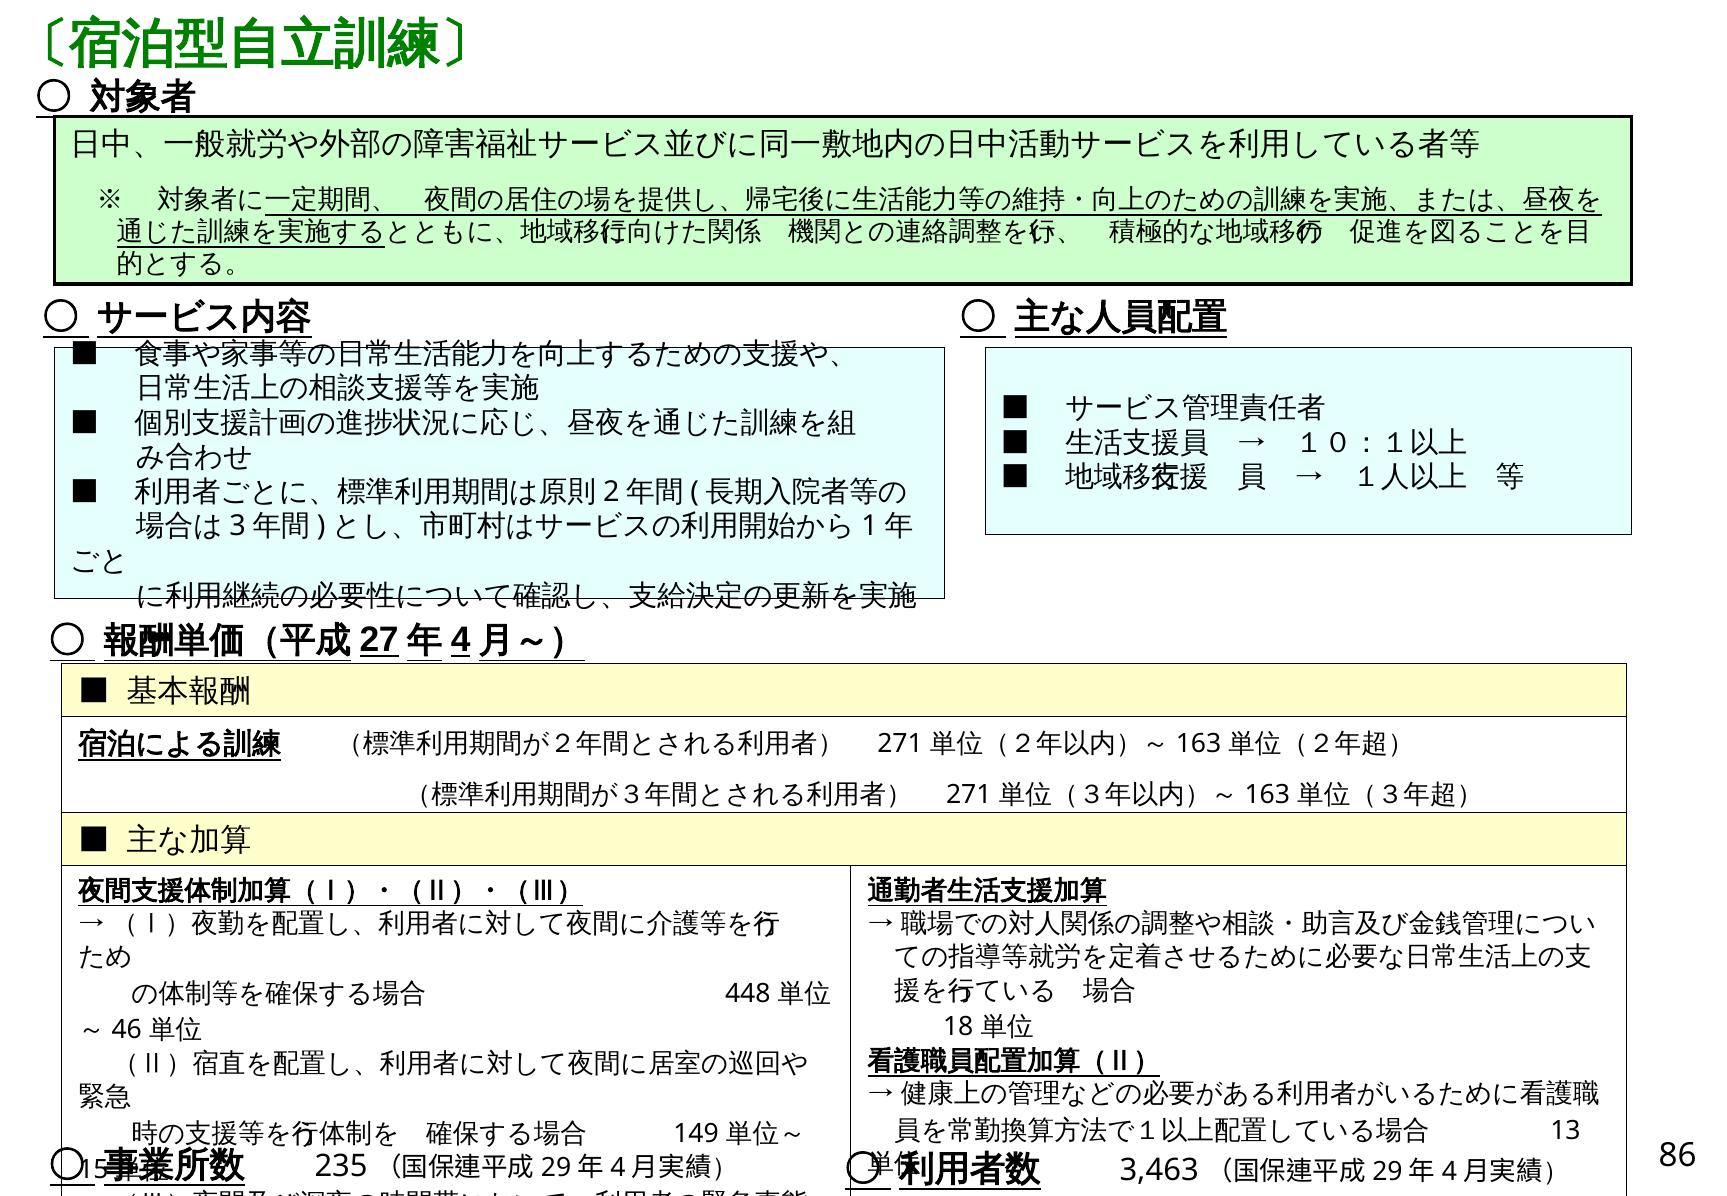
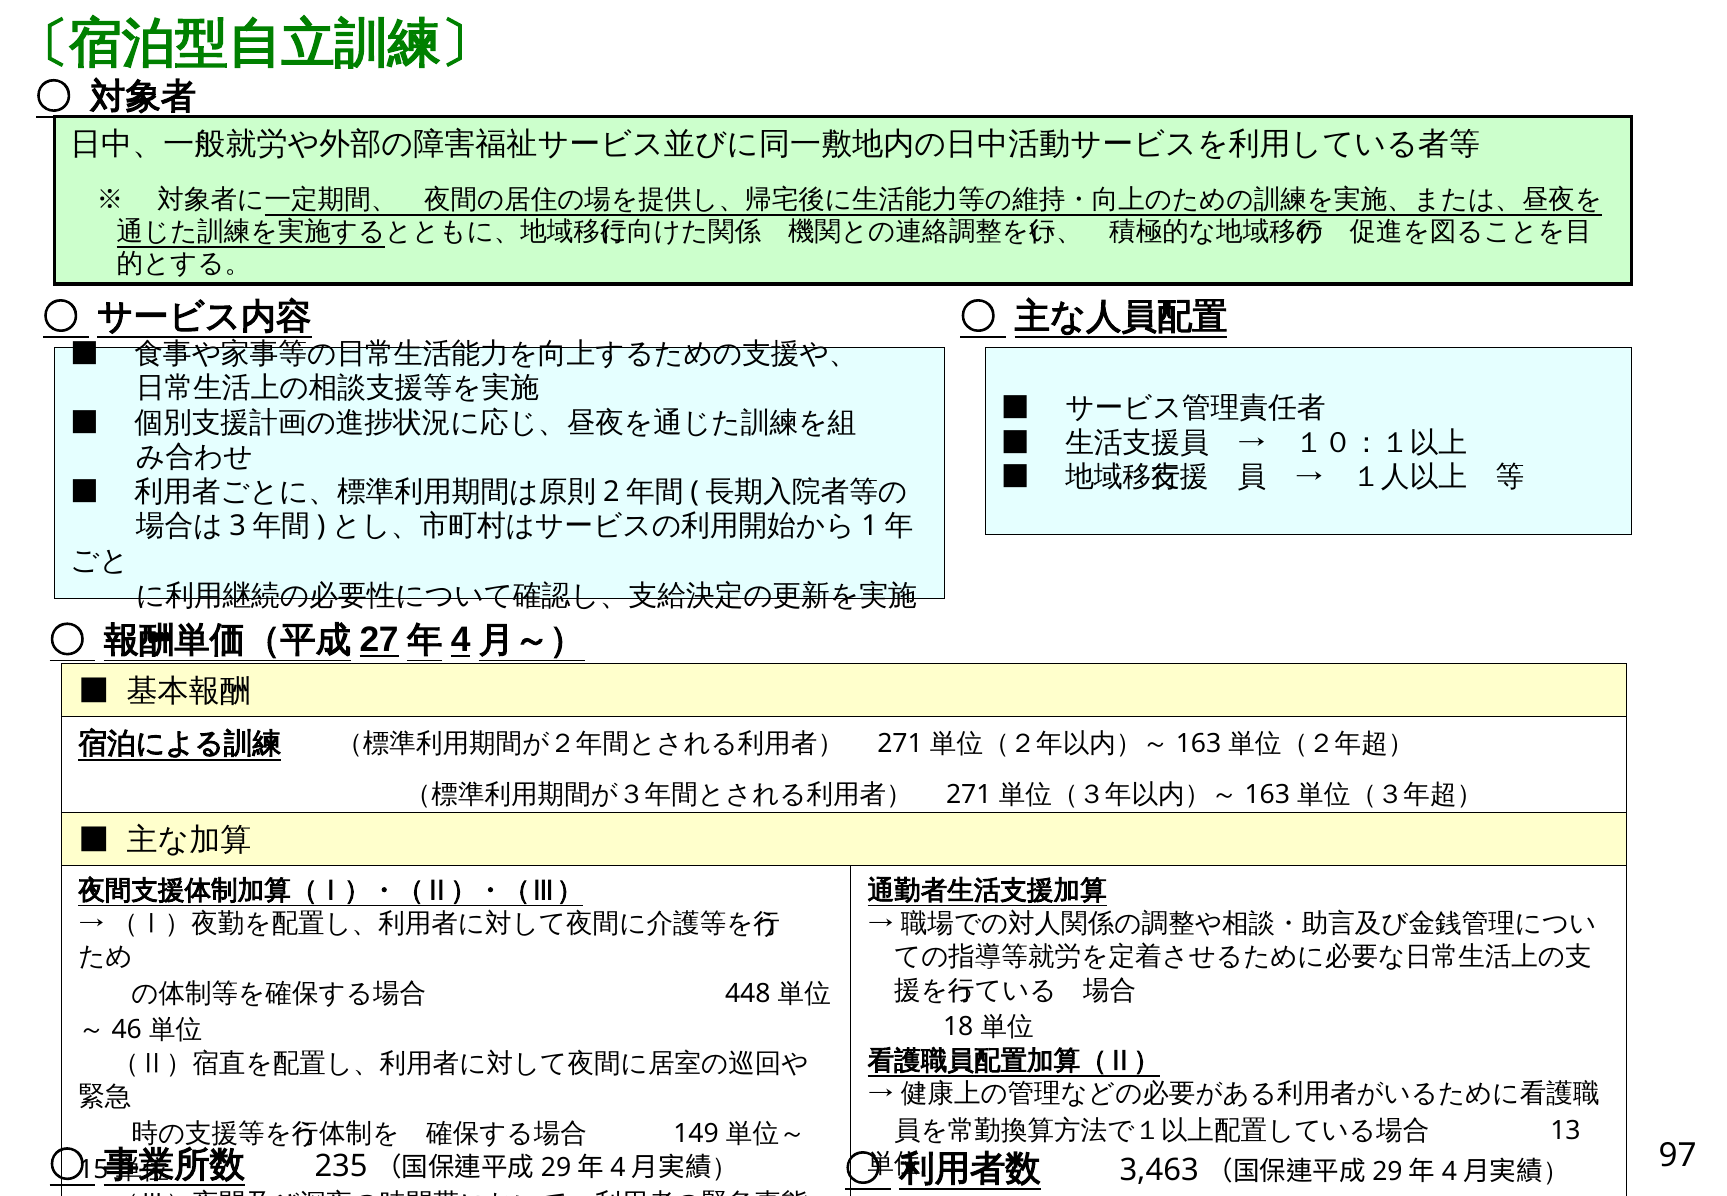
86: 86 -> 97 (1678, 1155)
